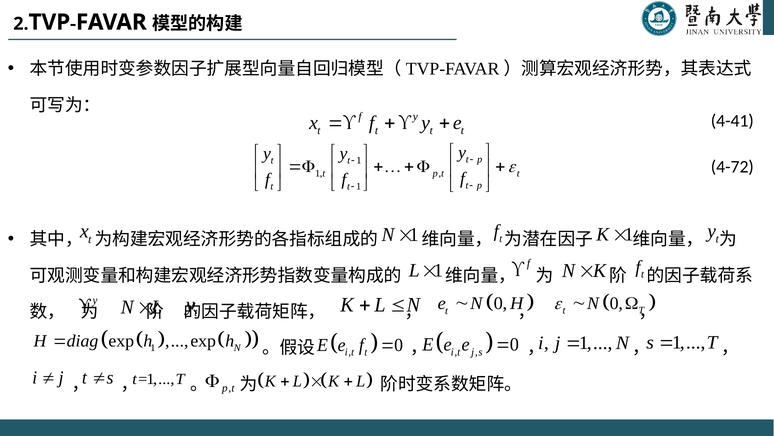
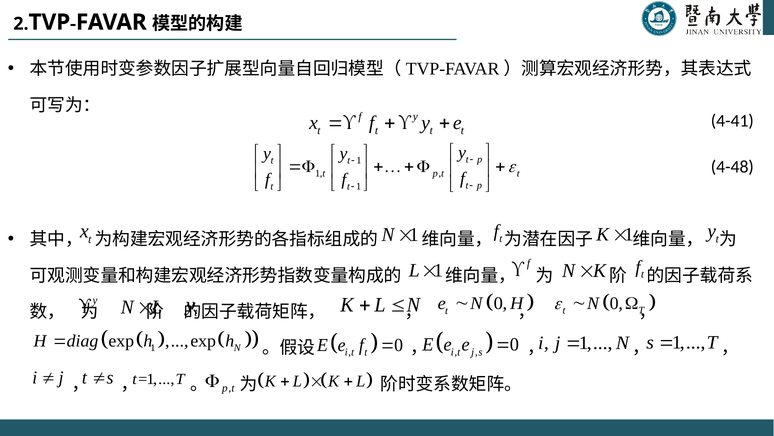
4-72: 4-72 -> 4-48 (732, 167)
